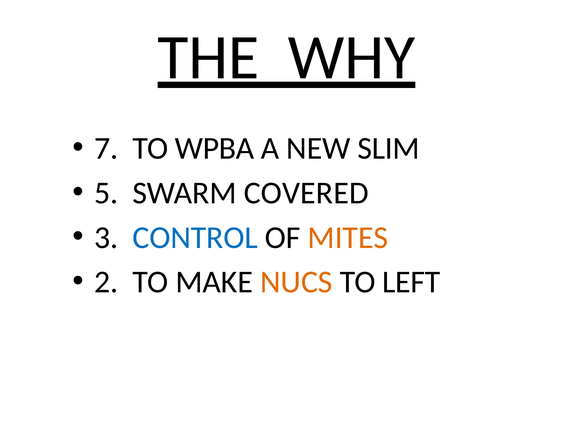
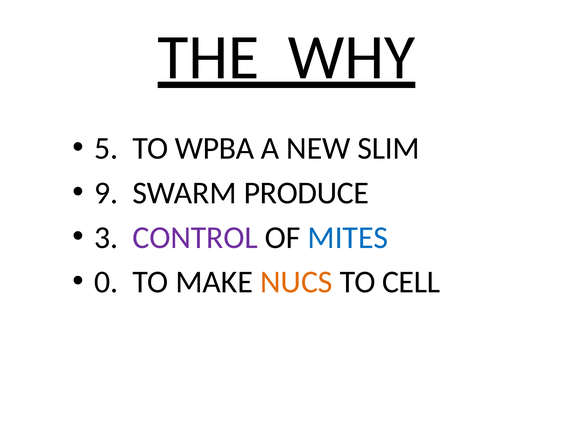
7: 7 -> 5 (106, 148)
5: 5 -> 9 (106, 193)
COVERED: COVERED -> PRODUCE (306, 193)
CONTROL colour: blue -> purple (195, 237)
MITES colour: orange -> blue (348, 237)
2: 2 -> 0 (106, 282)
LEFT: LEFT -> CELL (411, 282)
